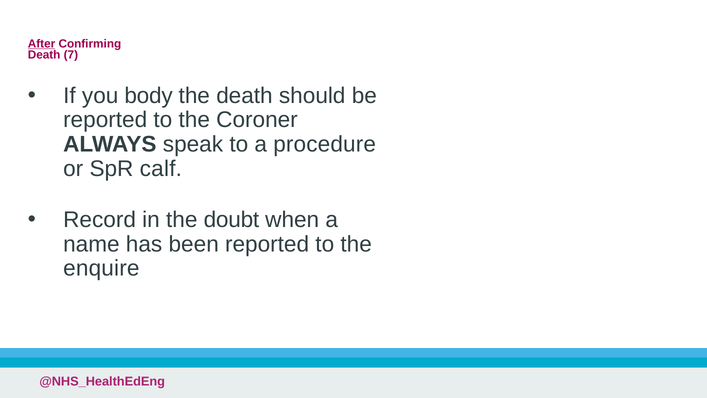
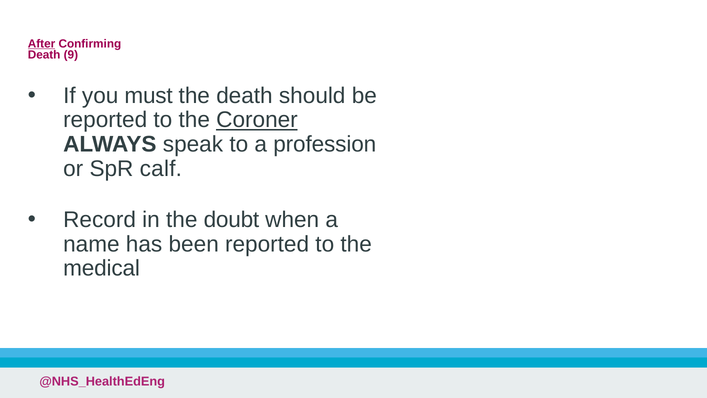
7: 7 -> 9 (71, 55)
body: body -> must (149, 96)
Coroner underline: none -> present (257, 120)
procedure: procedure -> profession (325, 144)
enquire: enquire -> medical (102, 268)
